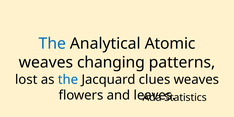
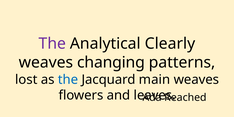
The colour: blue -> purple (52, 44)
Atomic: Atomic -> Clearly (170, 44)
clues: clues -> main (155, 80)
Statistics: Statistics -> Reached (185, 98)
